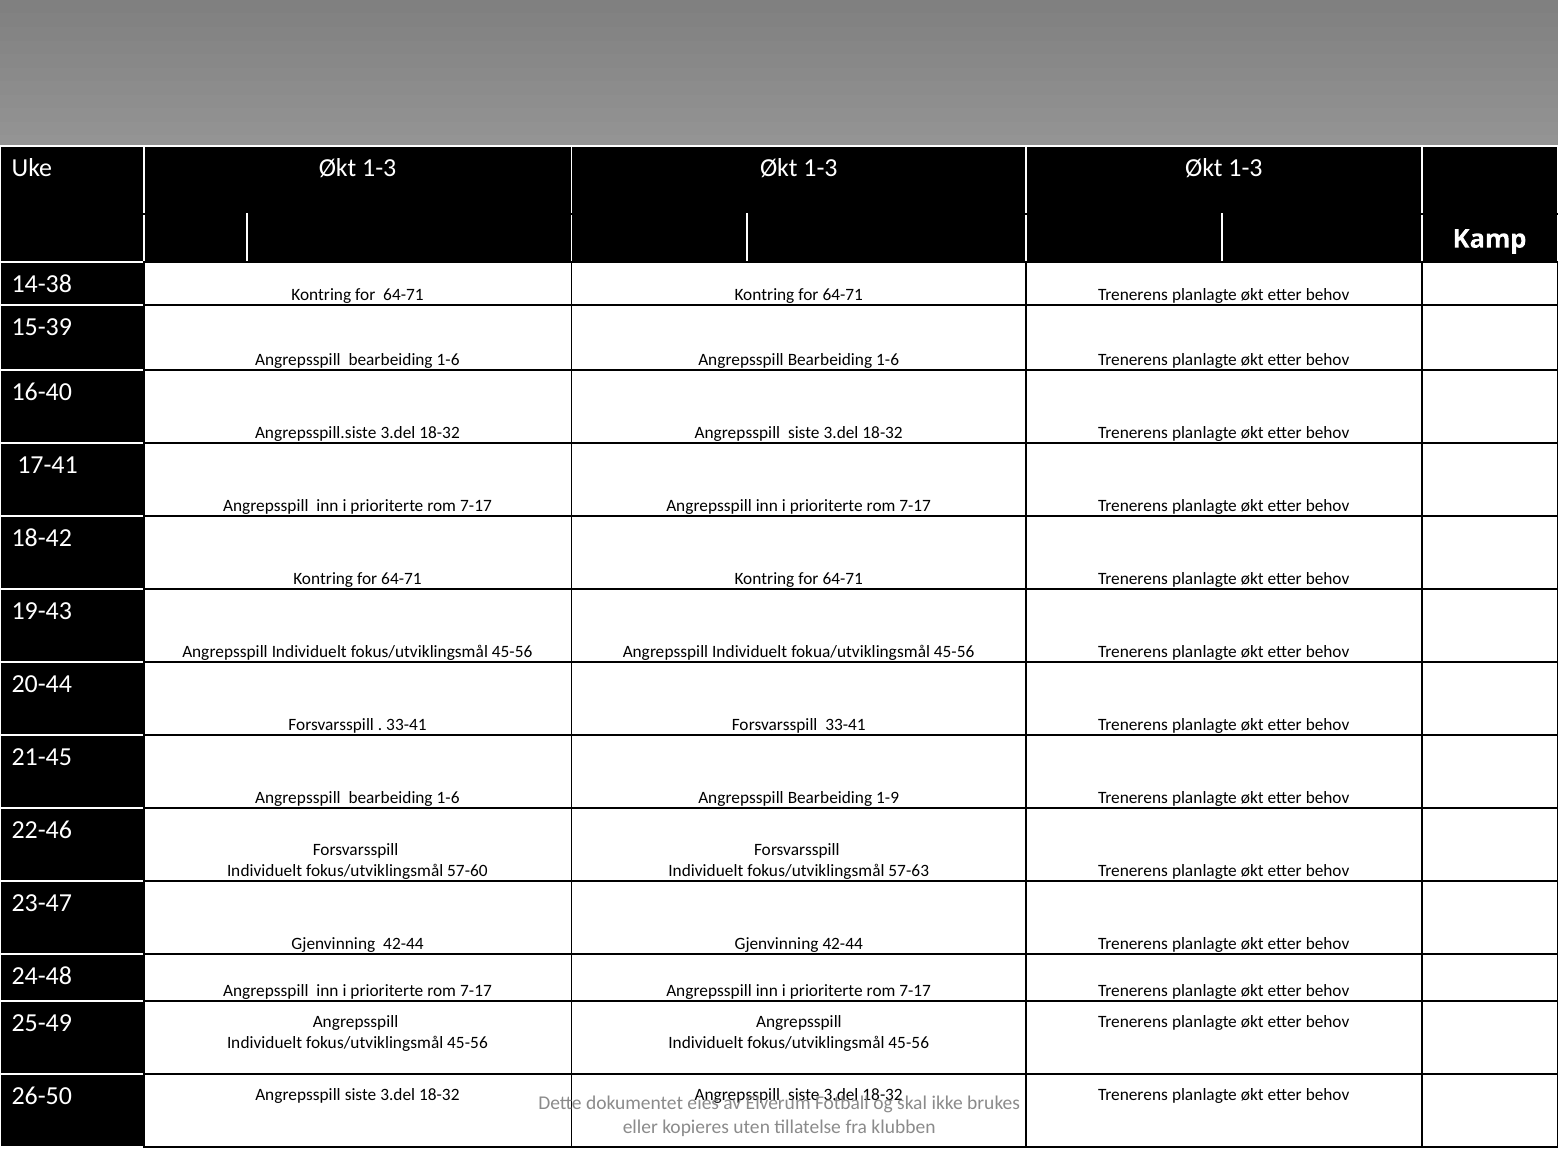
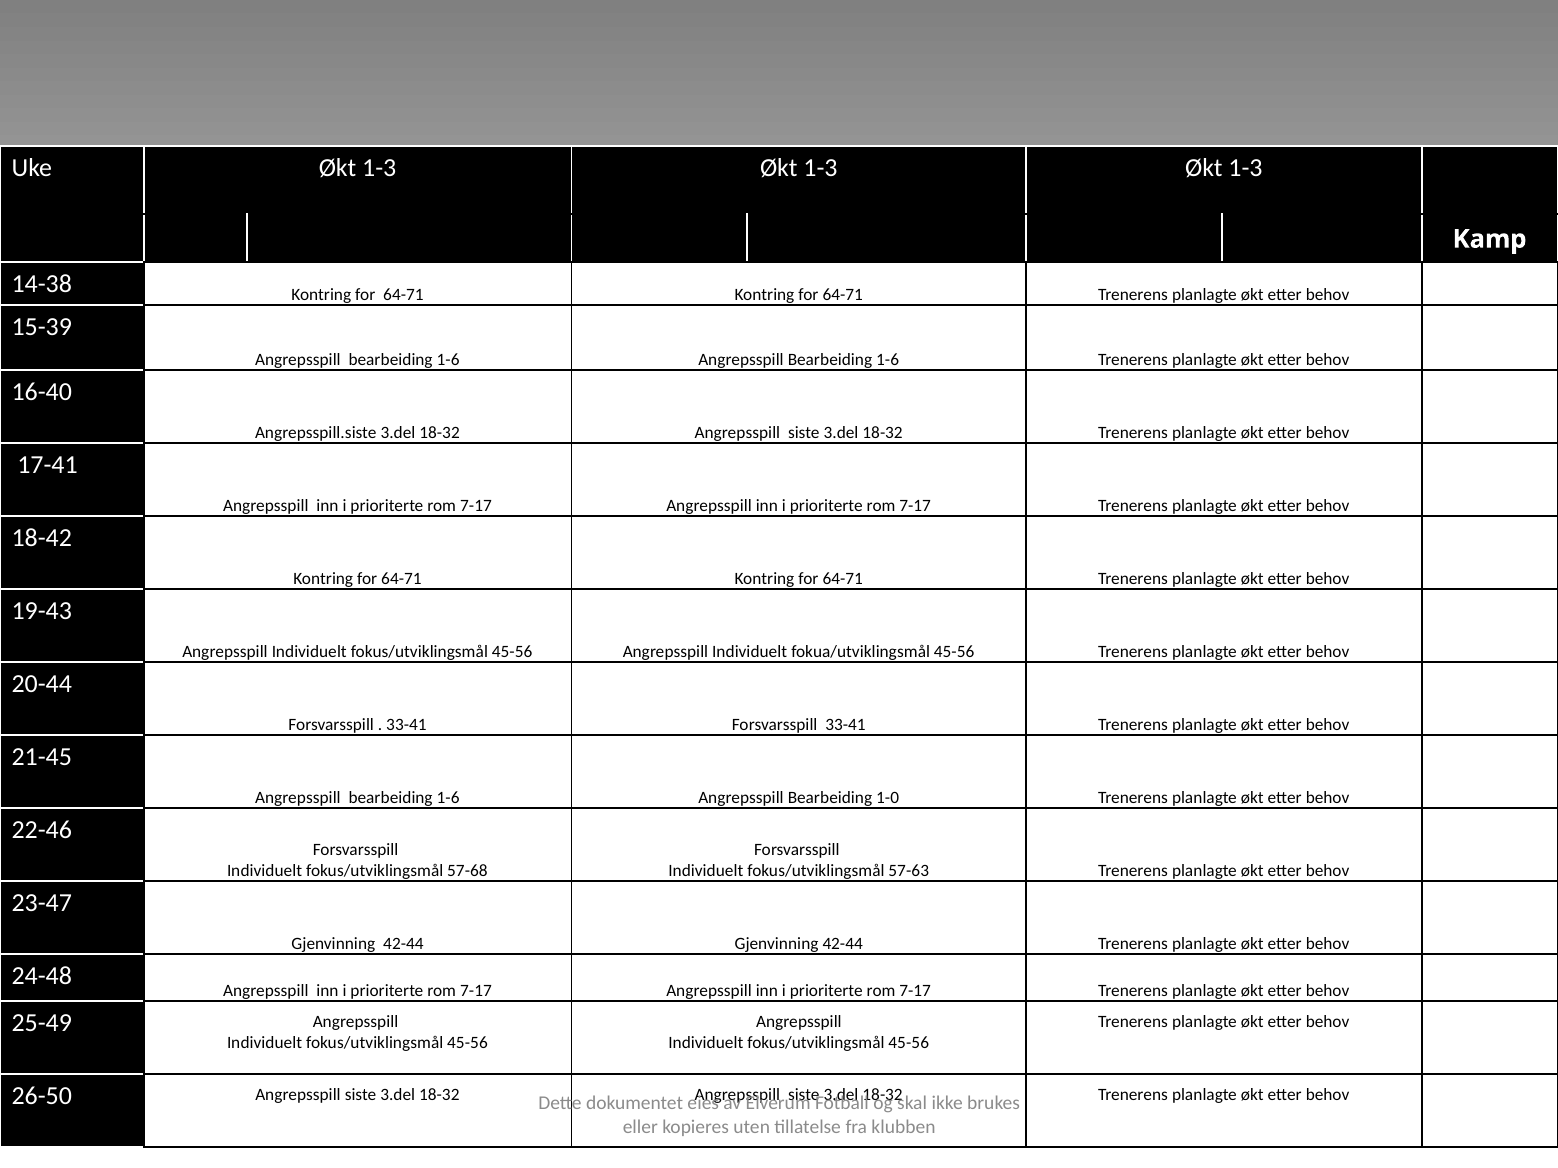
1-9: 1-9 -> 1-0 (888, 798)
57-60: 57-60 -> 57-68 (467, 871)
